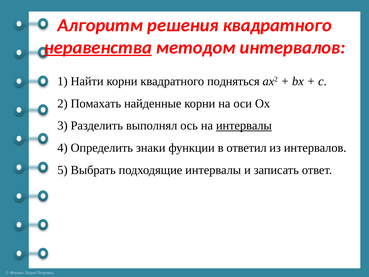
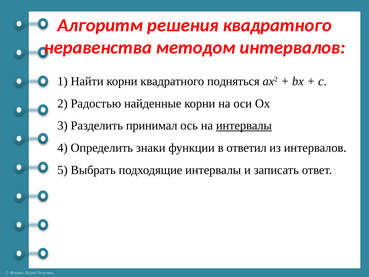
неравенства underline: present -> none (98, 47)
Помахать: Помахать -> Радостью (96, 103)
выполнял: выполнял -> принимал (152, 126)
